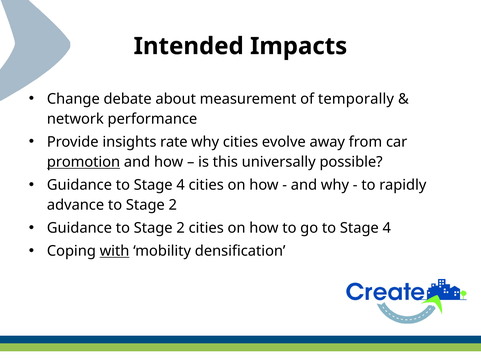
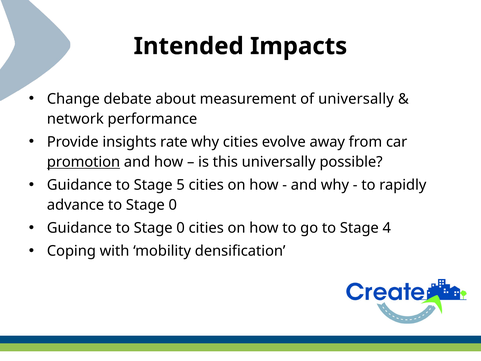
of temporally: temporally -> universally (356, 99)
Guidance to Stage 4: 4 -> 5 (181, 185)
advance to Stage 2: 2 -> 0 (173, 205)
Guidance to Stage 2: 2 -> 0 (181, 228)
with underline: present -> none (115, 251)
